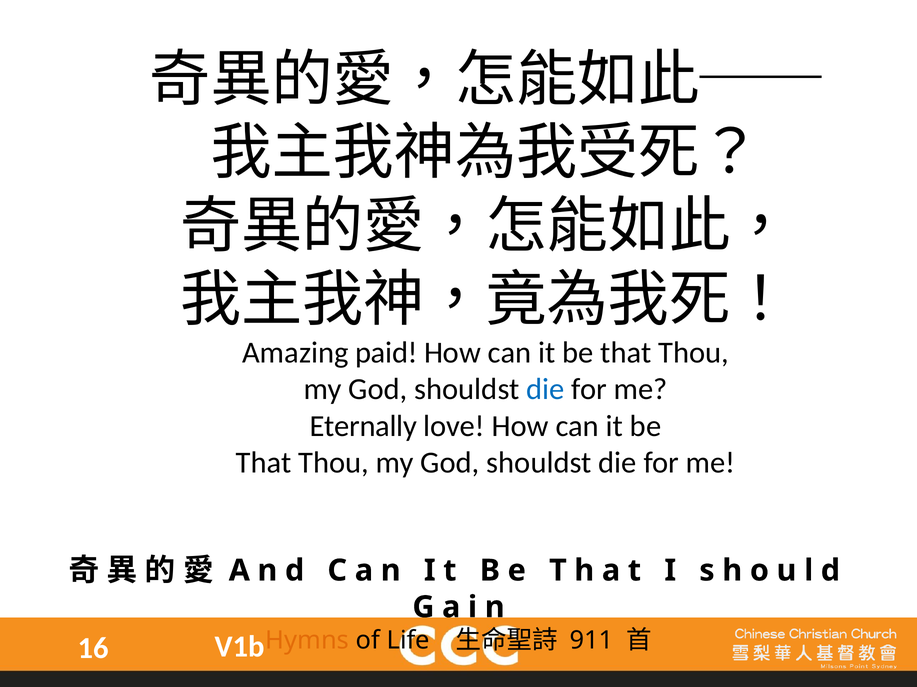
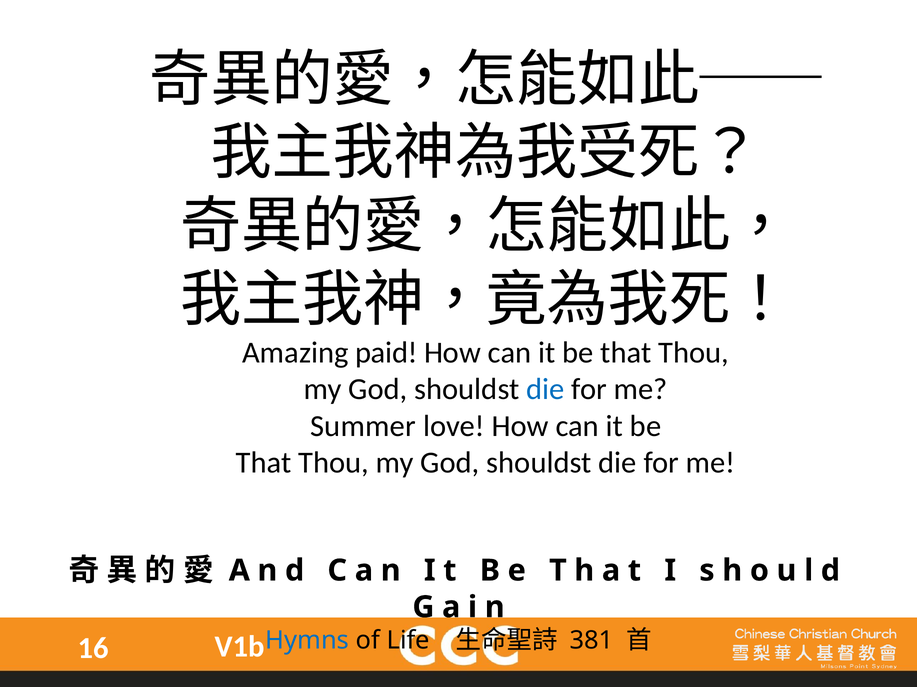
Eternally: Eternally -> Summer (363, 426)
Hymns colour: orange -> blue (307, 641)
911: 911 -> 381 (592, 641)
